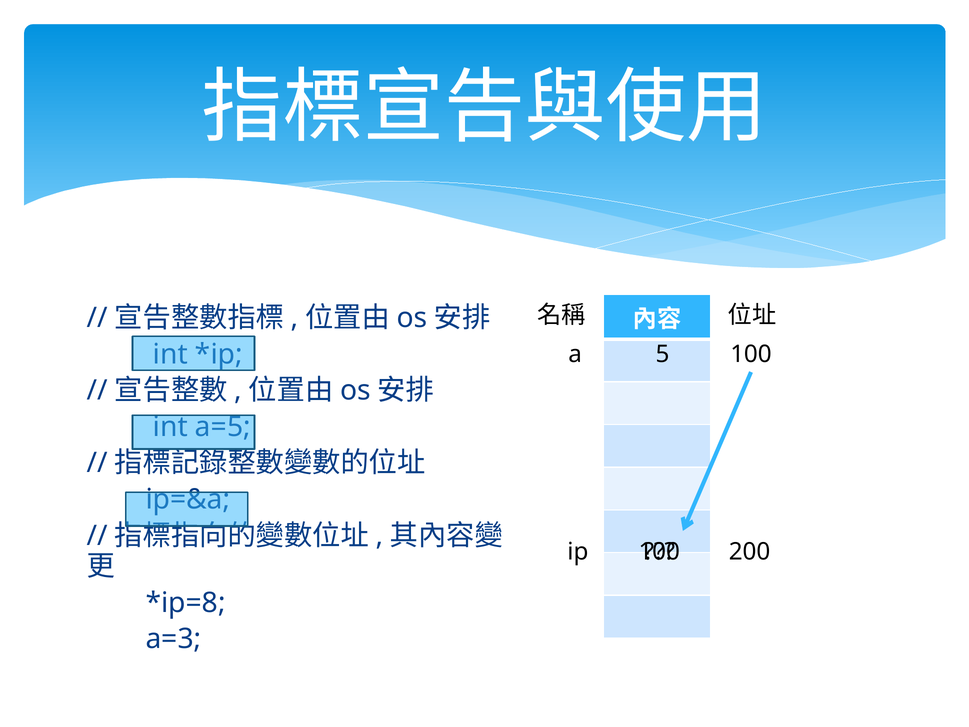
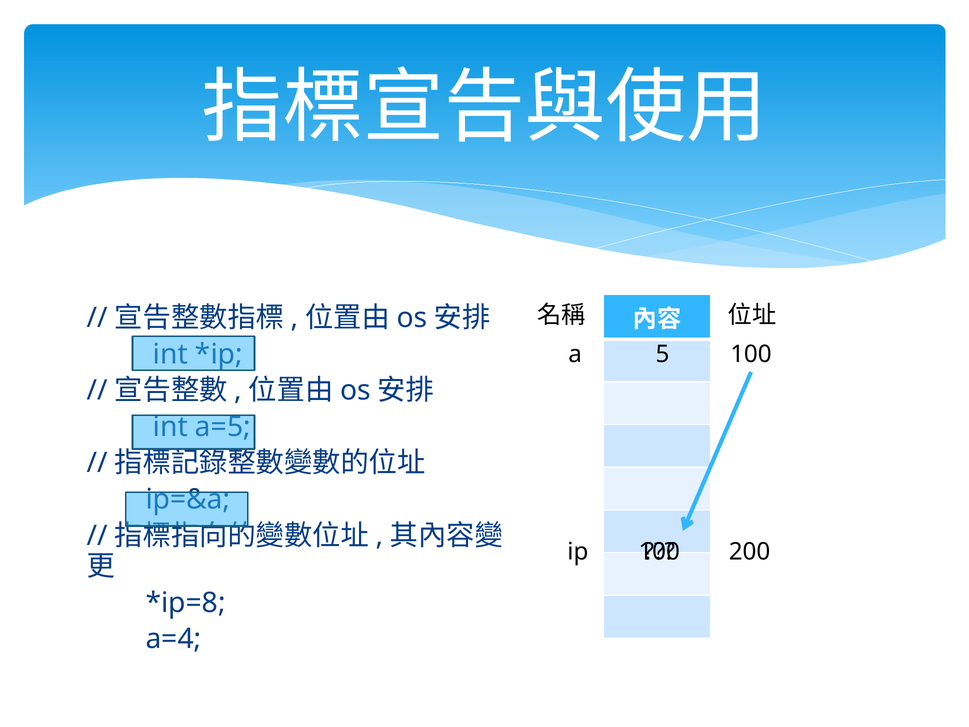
a=3: a=3 -> a=4 (173, 639)
